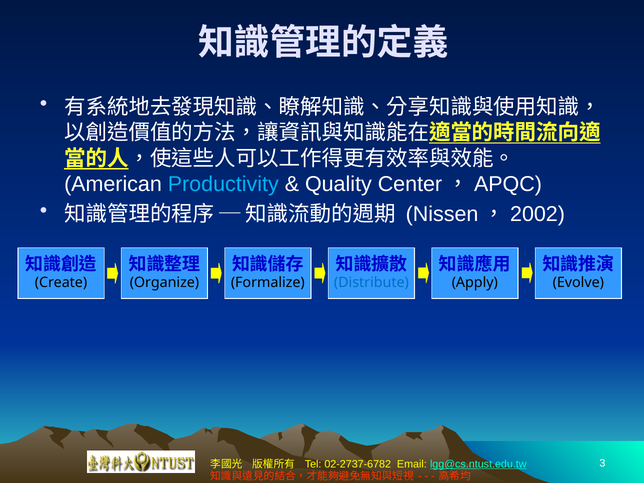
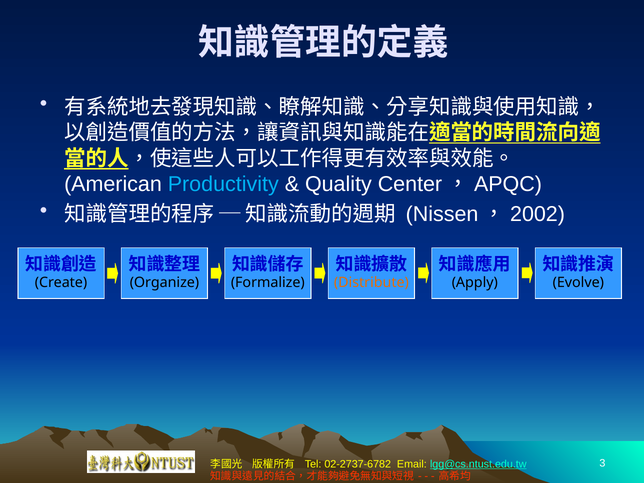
Distribute colour: blue -> orange (371, 283)
